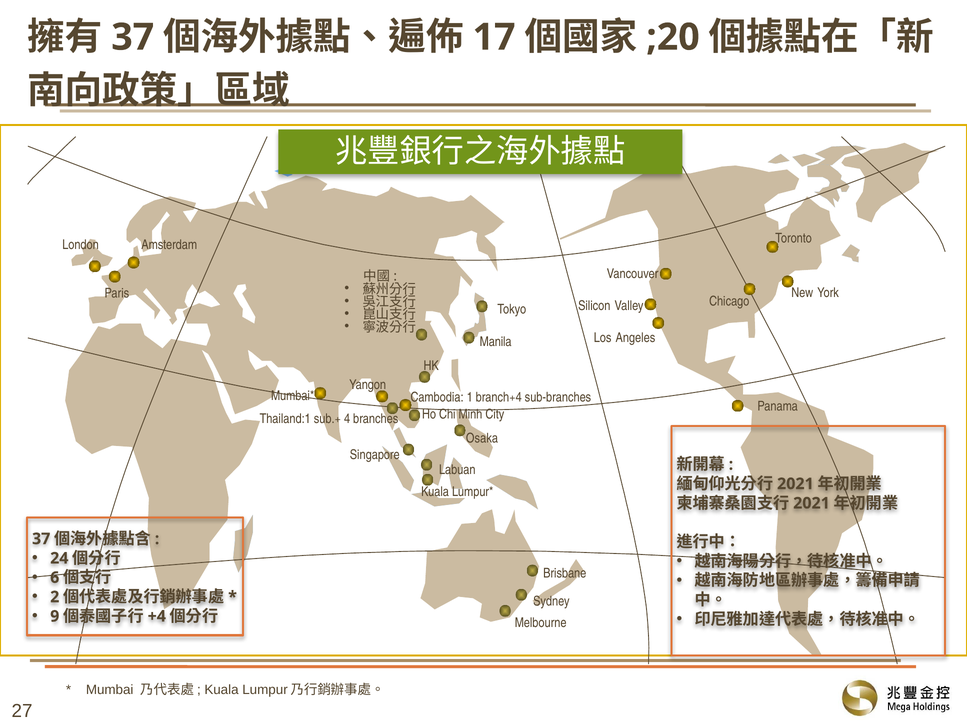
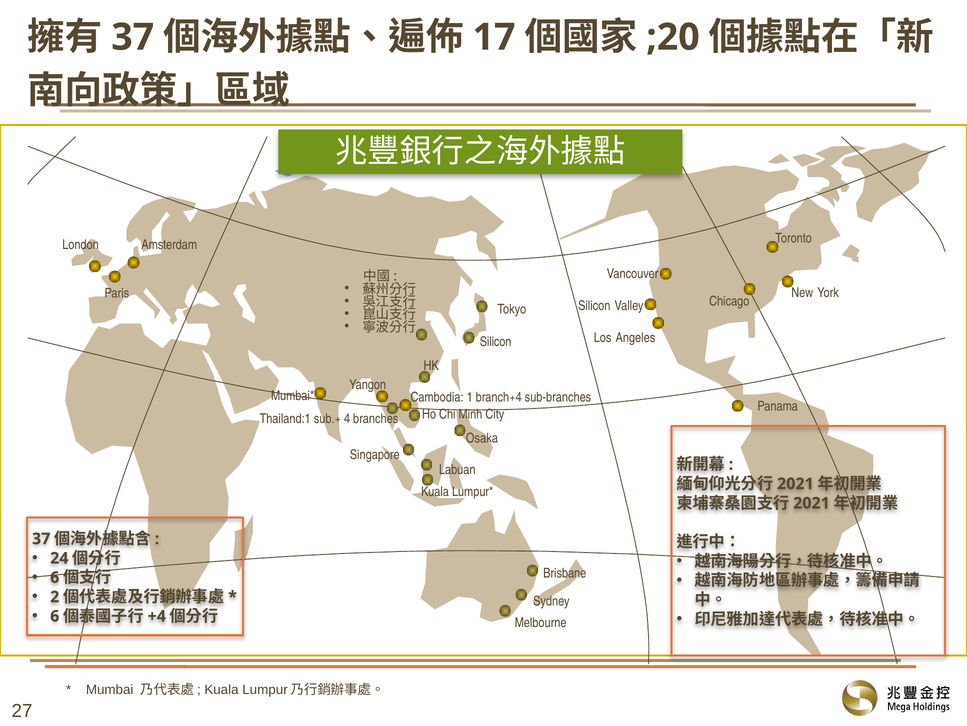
Manila: Manila -> Silicon (496, 341)
9: 9 -> 6 (55, 616)
